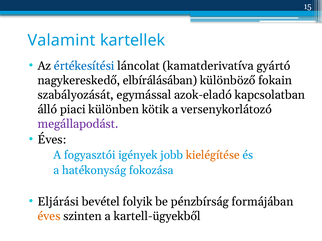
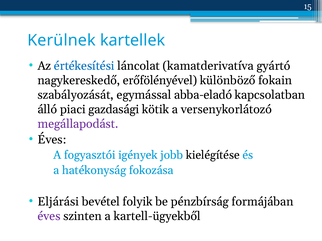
Valamint: Valamint -> Kerülnek (62, 40)
elbírálásában: elbírálásában -> erőfölényével (160, 81)
azok-eladó: azok-eladó -> abba-eladó (203, 95)
különben: különben -> gazdasági (114, 110)
kielégítése colour: orange -> black (213, 155)
éves colour: orange -> purple (49, 217)
